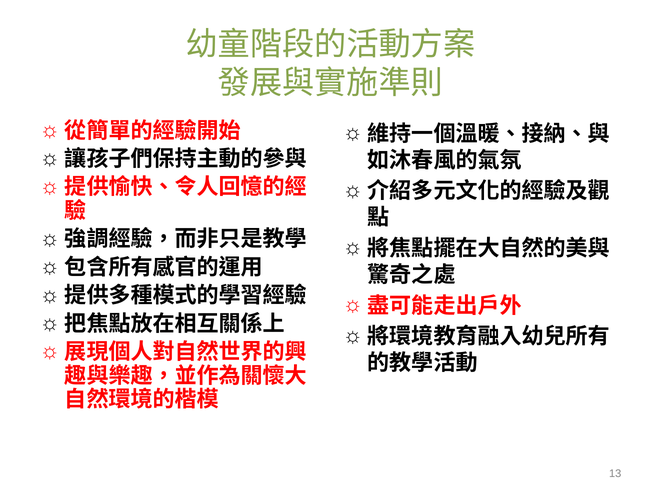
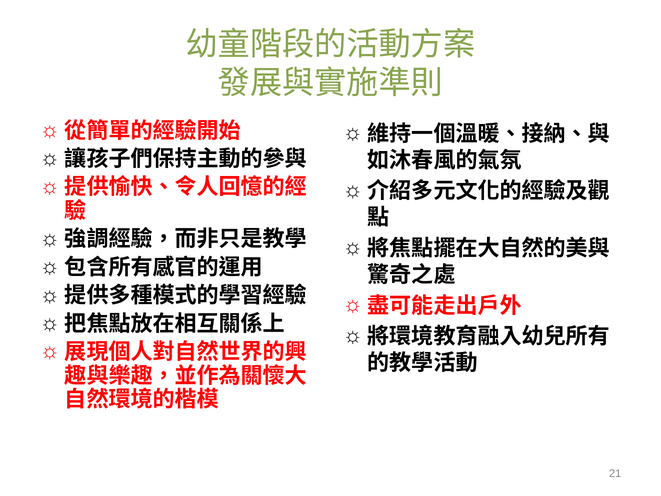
13: 13 -> 21 (615, 473)
